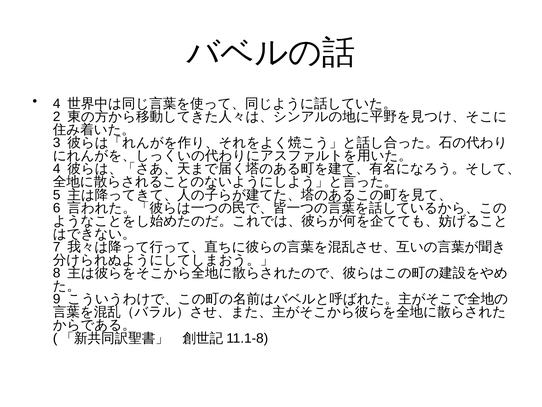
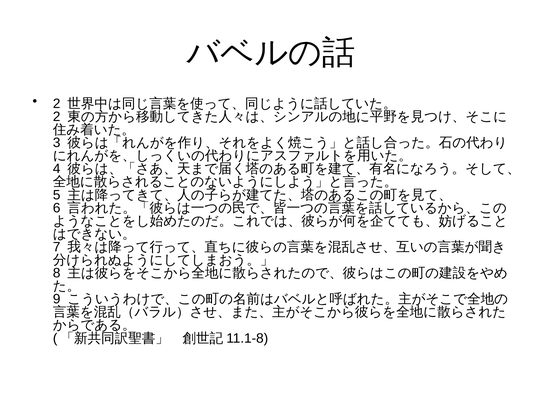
4: 4 -> 2 (57, 104)
